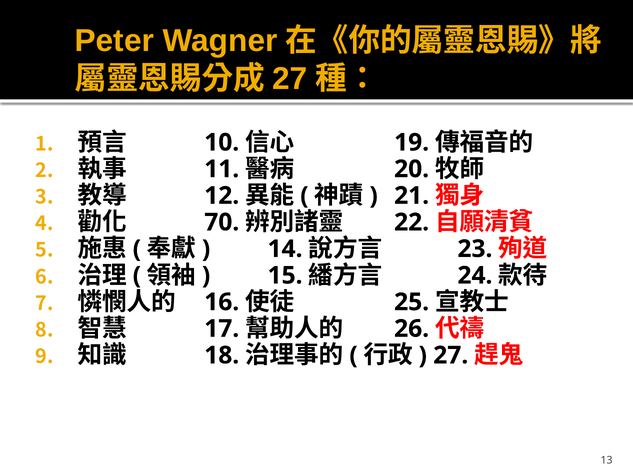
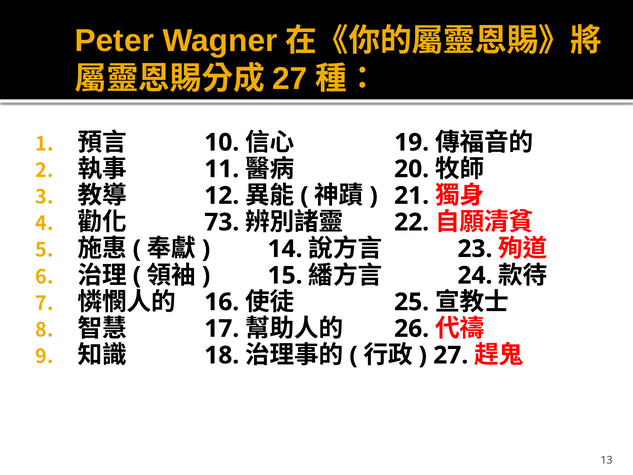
70: 70 -> 73 (222, 222)
